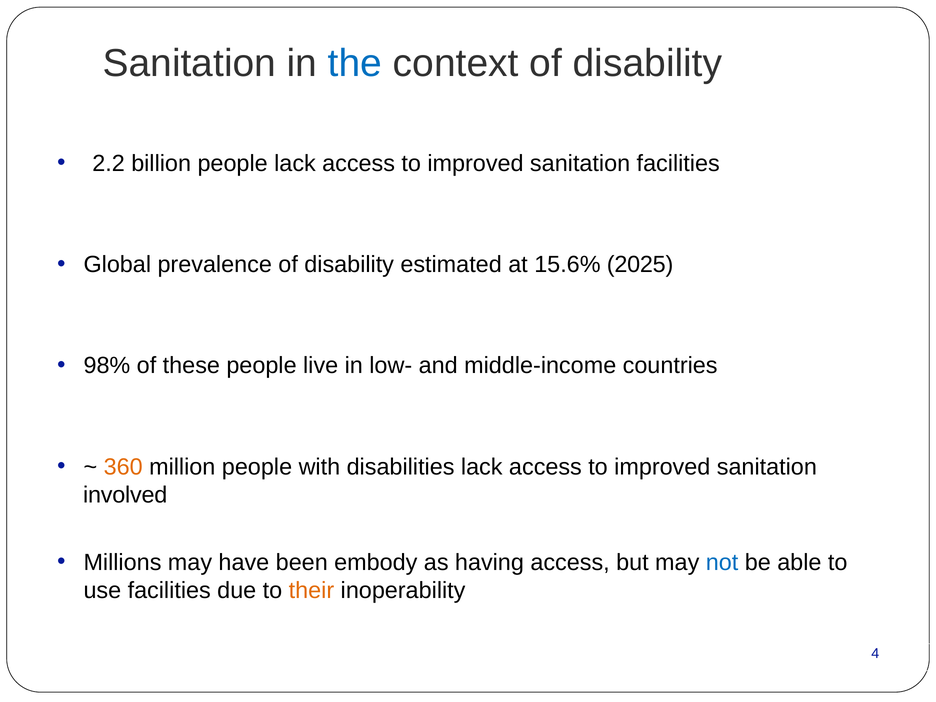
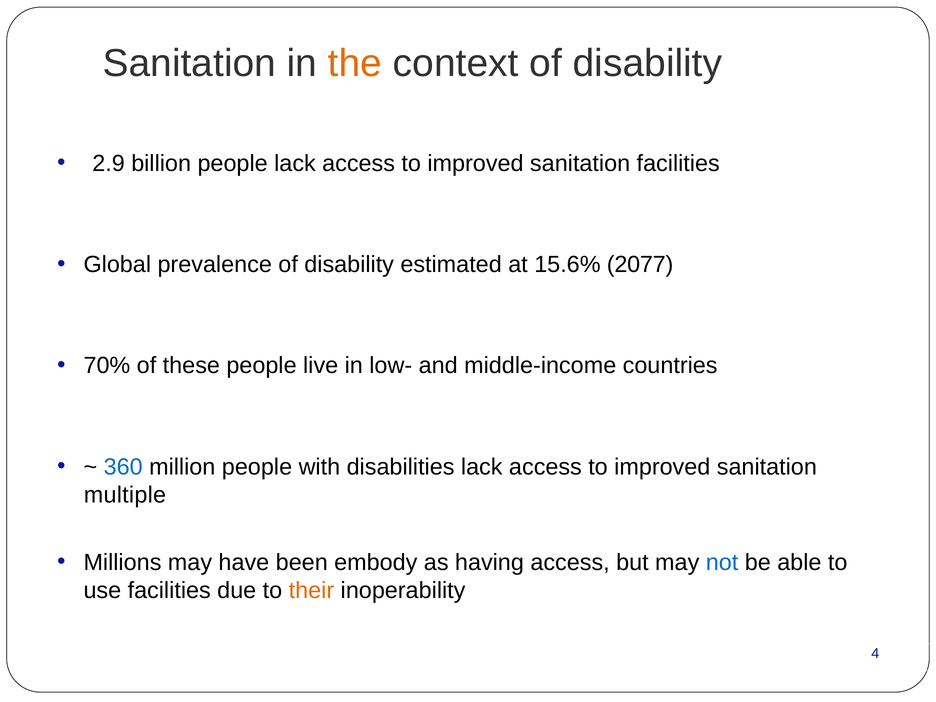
the colour: blue -> orange (355, 64)
2.2: 2.2 -> 2.9 (109, 163)
2025: 2025 -> 2077 (640, 265)
98%: 98% -> 70% (107, 366)
360 colour: orange -> blue (123, 467)
involved: involved -> multiple (125, 495)
